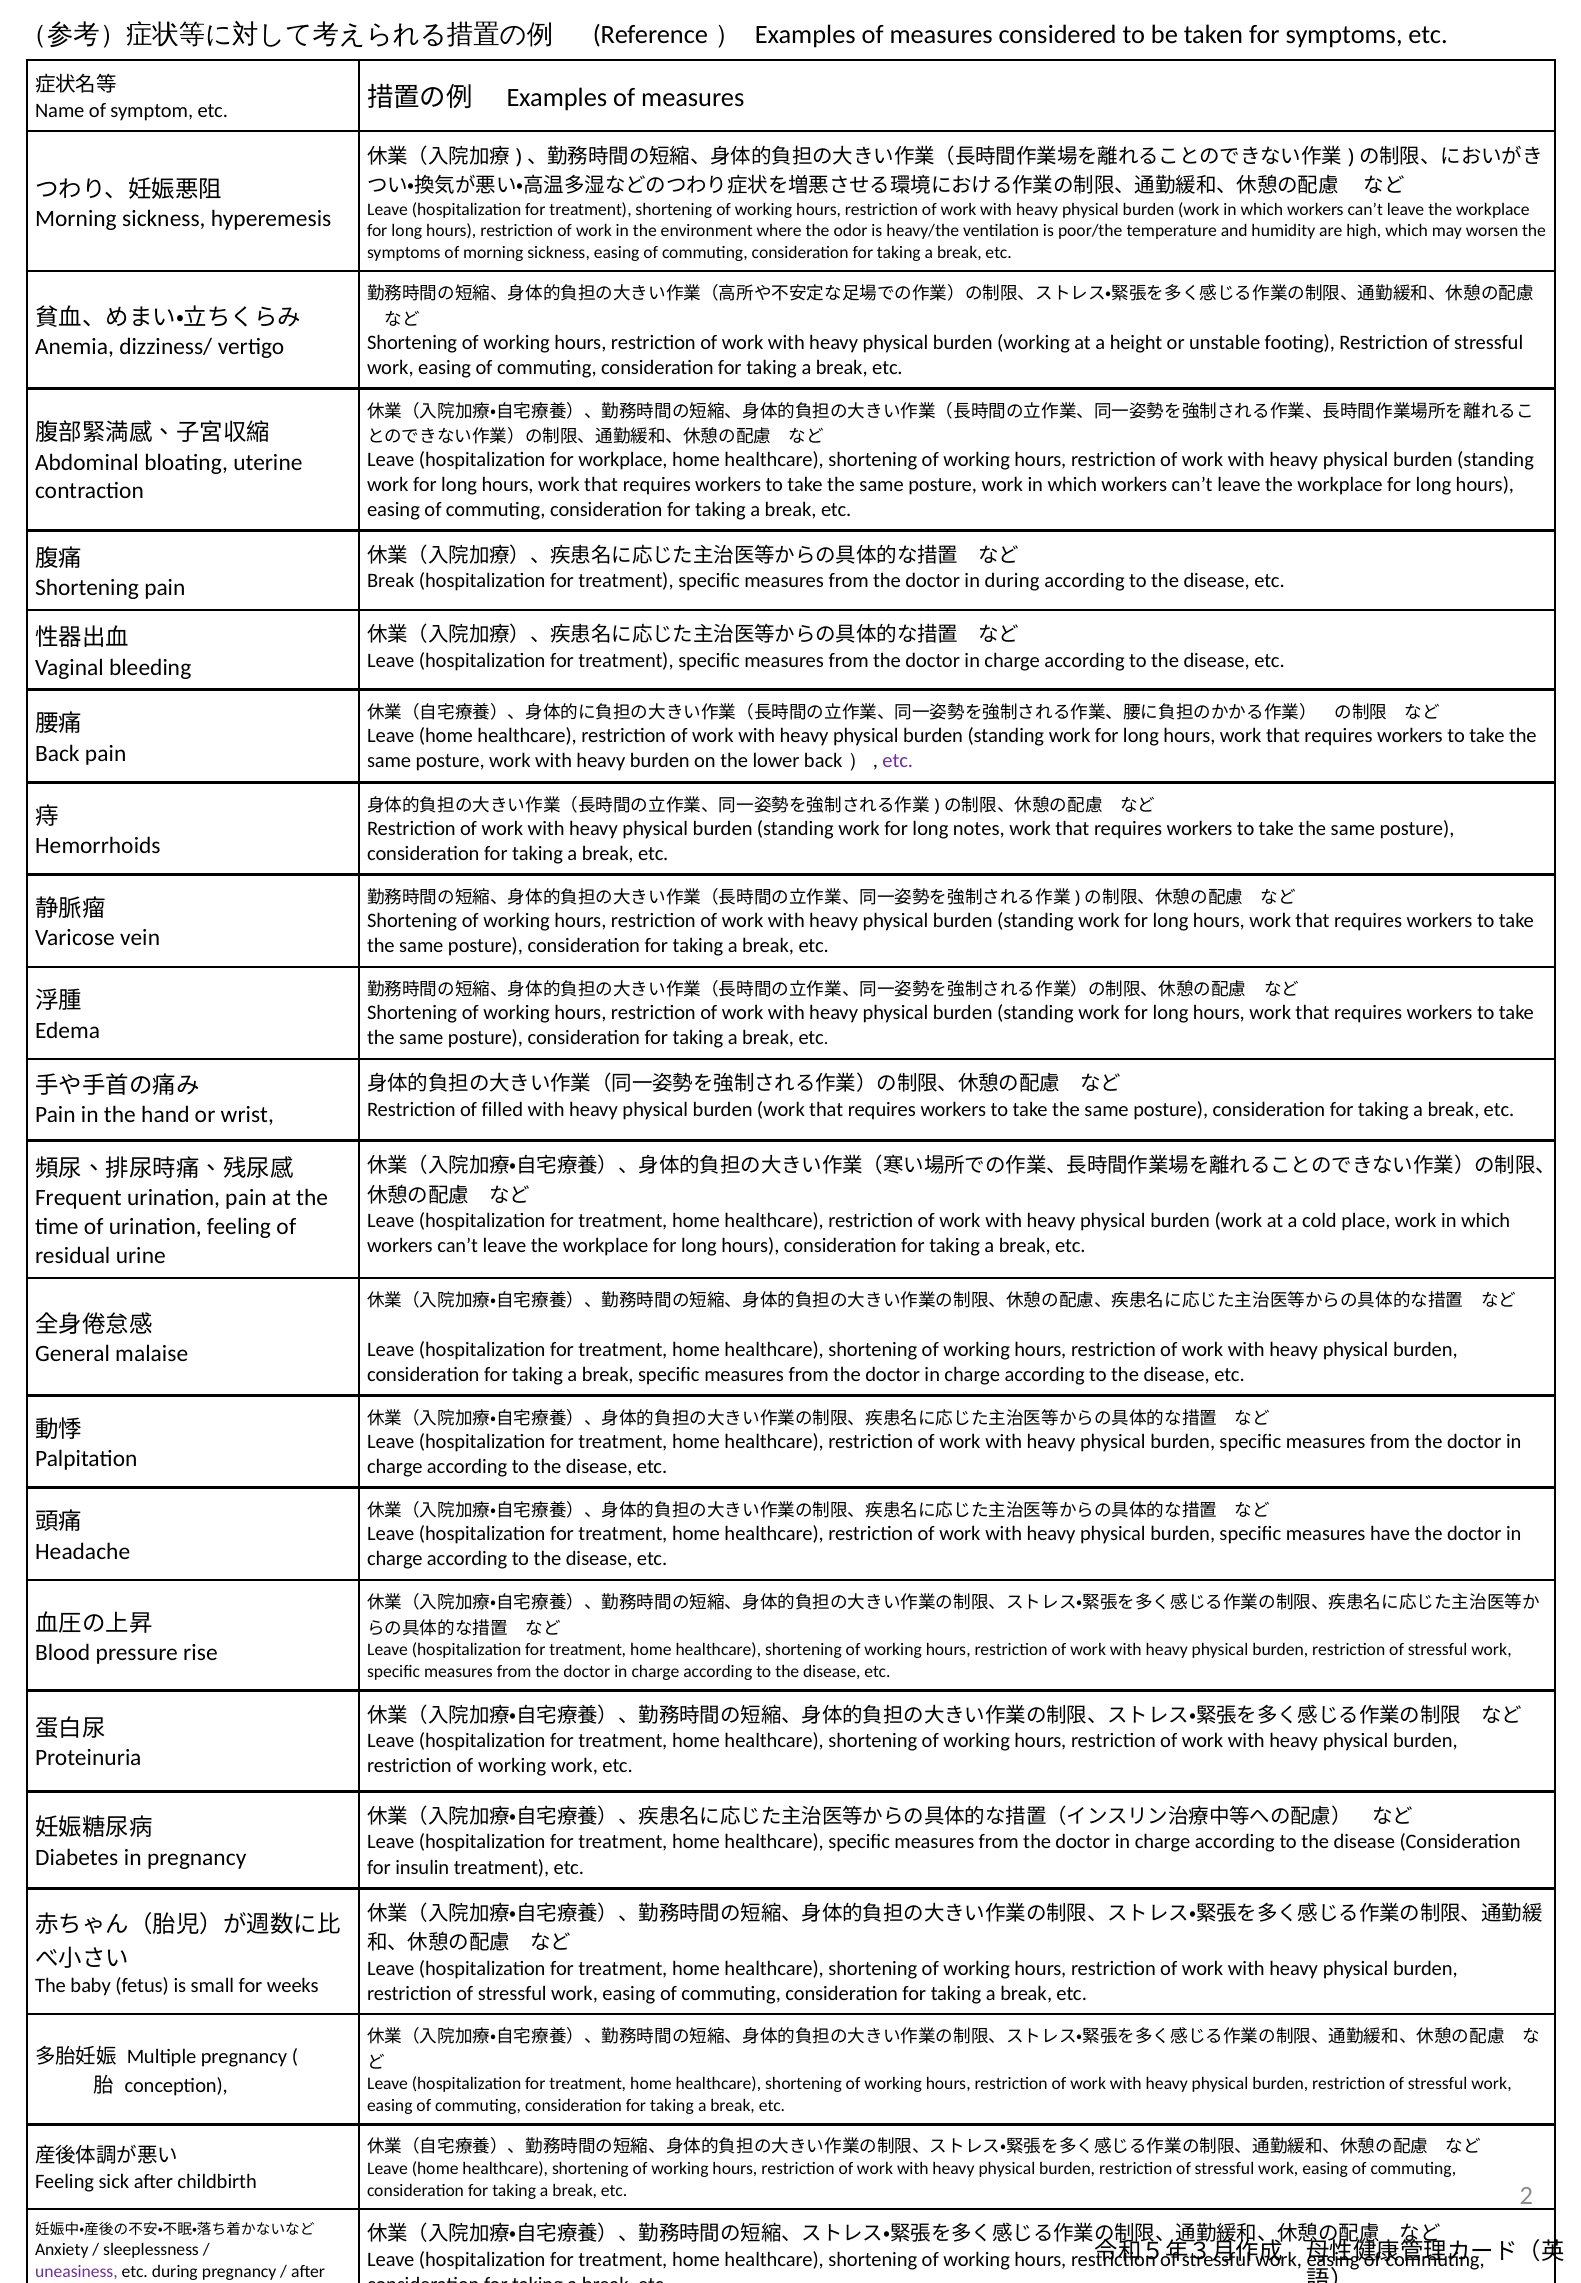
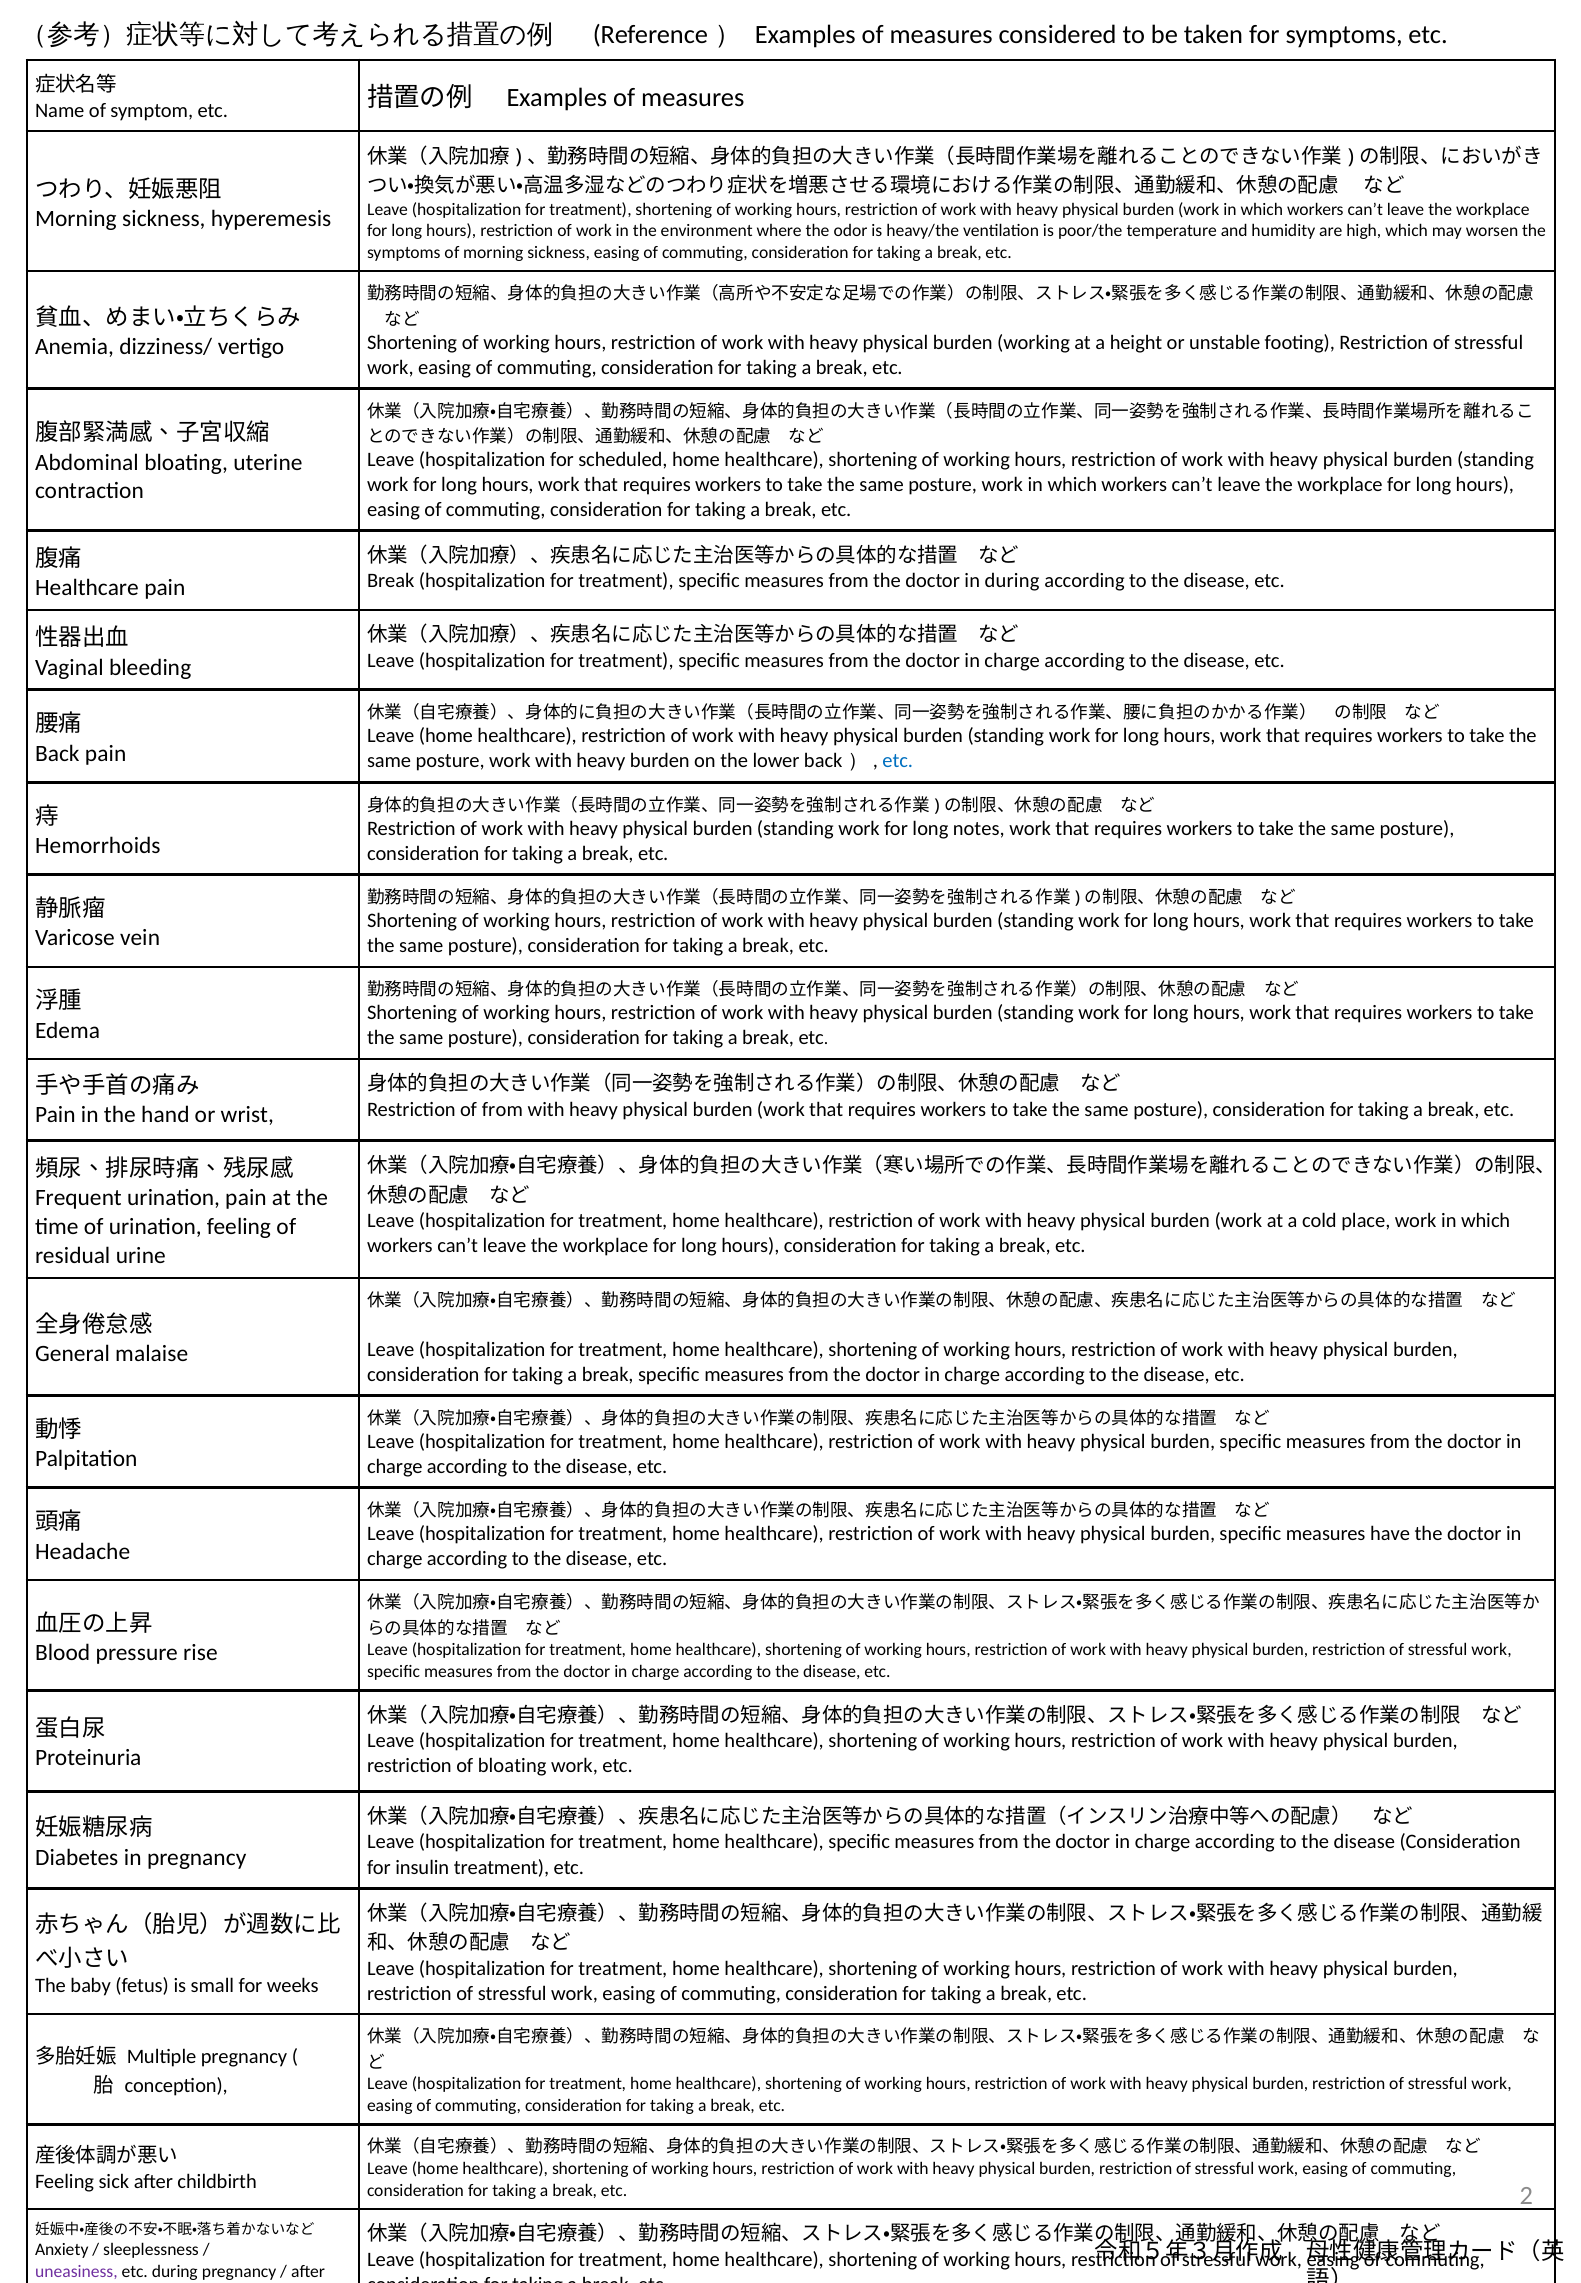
for workplace: workplace -> scheduled (623, 460)
Shortening: Shortening -> Healthcare (87, 588)
etc colour: purple -> blue (898, 761)
of filled: filled -> from (502, 1110)
restriction of working: working -> bloating (512, 1767)
